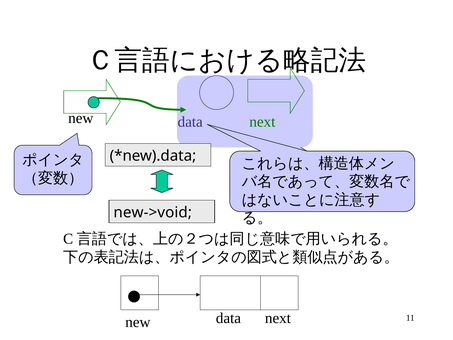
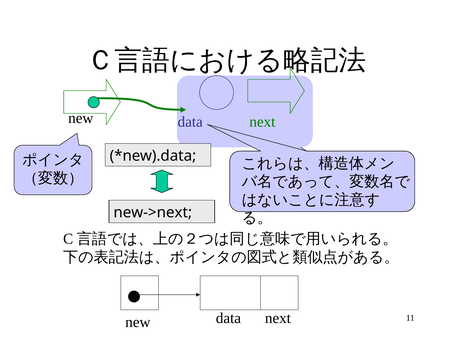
new->void: new->void -> new->next (153, 212)
